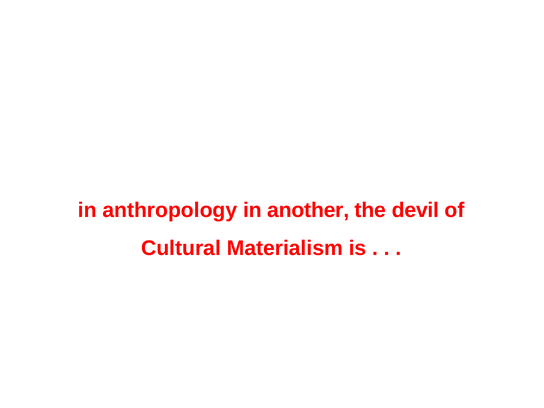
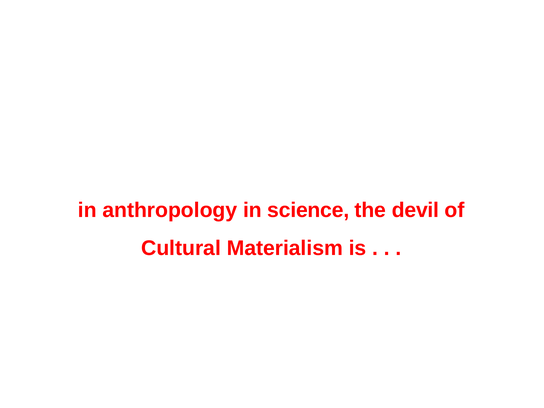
another: another -> science (308, 210)
